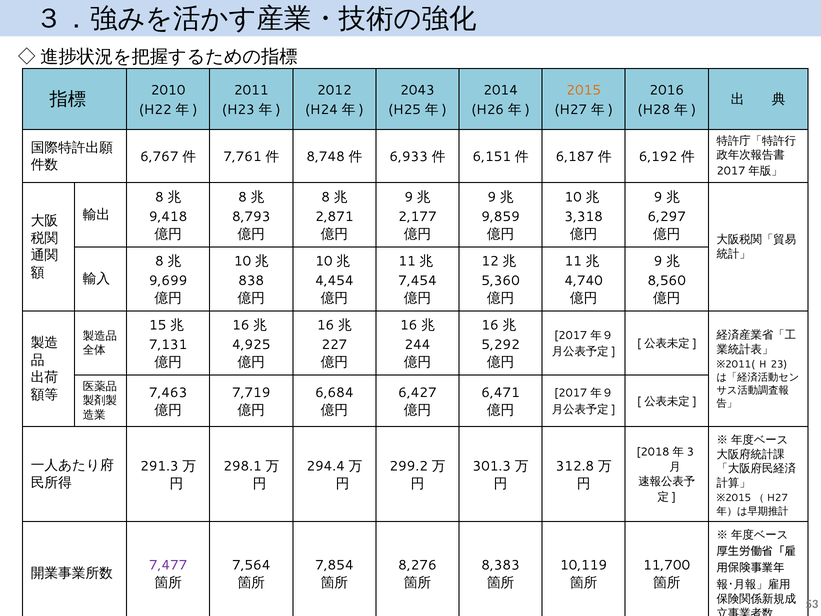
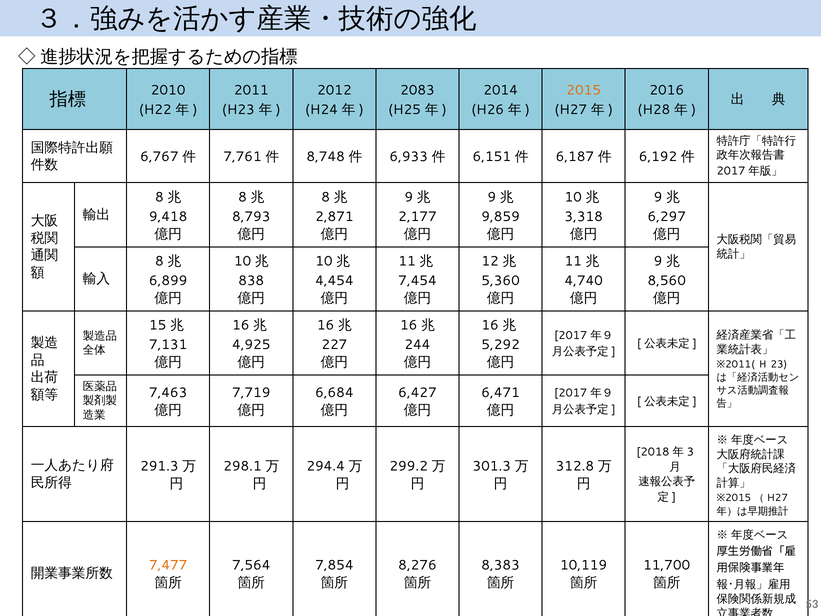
2043: 2043 -> 2083 (417, 90)
9,699: 9,699 -> 6,899 (168, 281)
7,477 colour: purple -> orange (168, 565)
